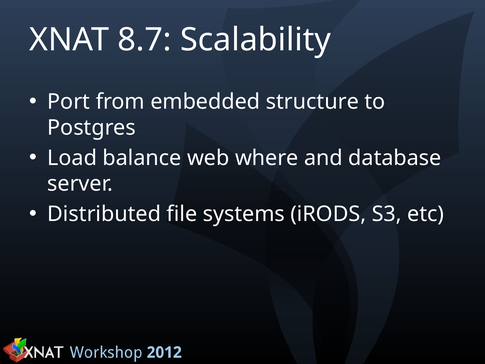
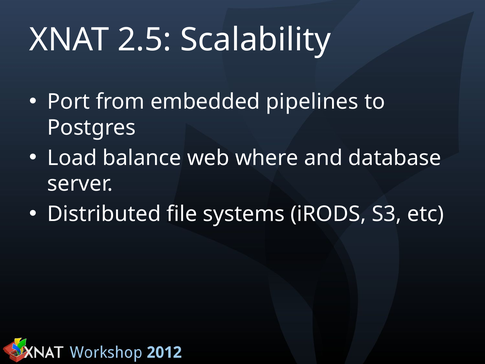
8.7: 8.7 -> 2.5 (145, 40)
structure: structure -> pipelines (312, 102)
